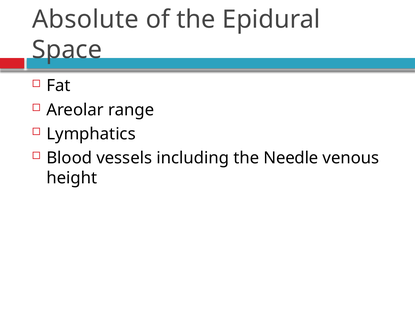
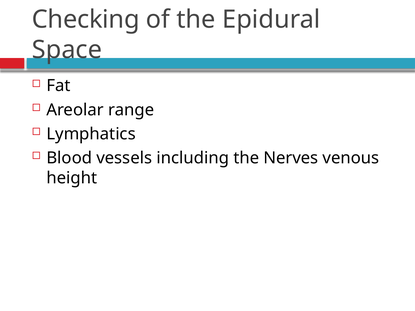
Absolute: Absolute -> Checking (86, 19)
Needle: Needle -> Nerves (291, 158)
